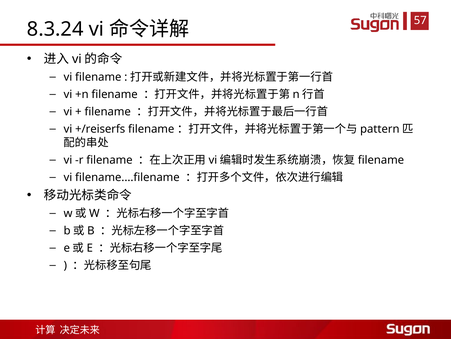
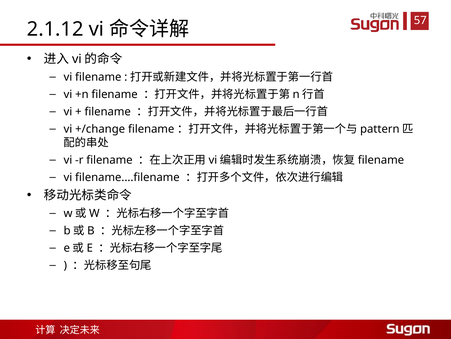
8.3.24: 8.3.24 -> 2.1.12 (55, 29)
+/reiserfs: +/reiserfs -> +/change (100, 129)
